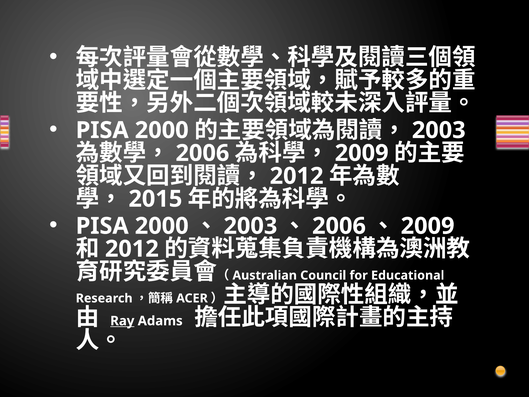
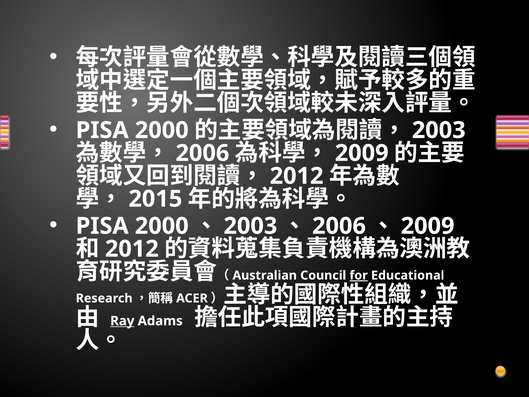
for underline: none -> present (359, 275)
